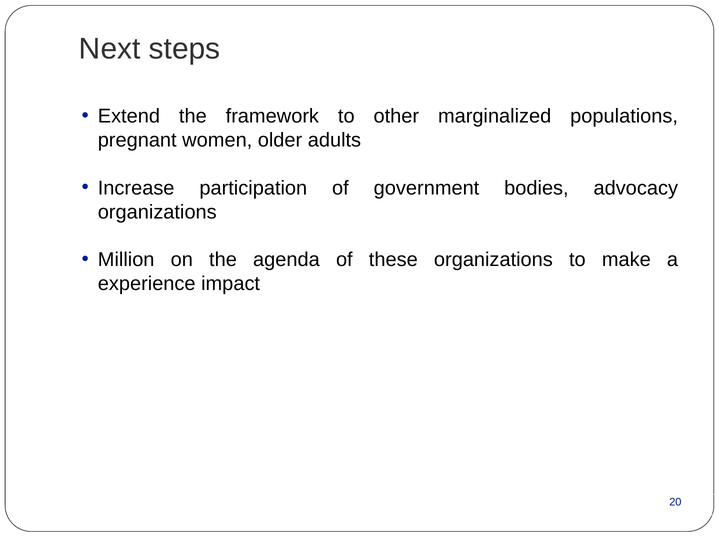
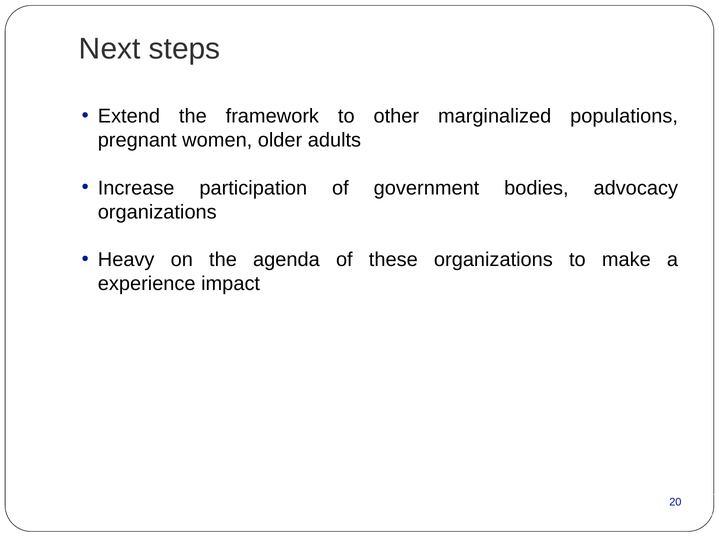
Million: Million -> Heavy (126, 260)
